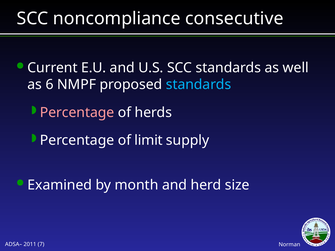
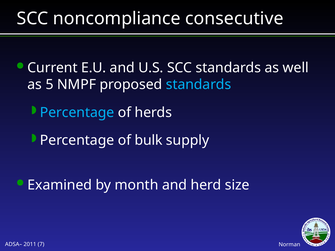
6: 6 -> 5 (50, 85)
Percentage colour: pink -> light blue (77, 113)
limit: limit -> bulk (149, 141)
